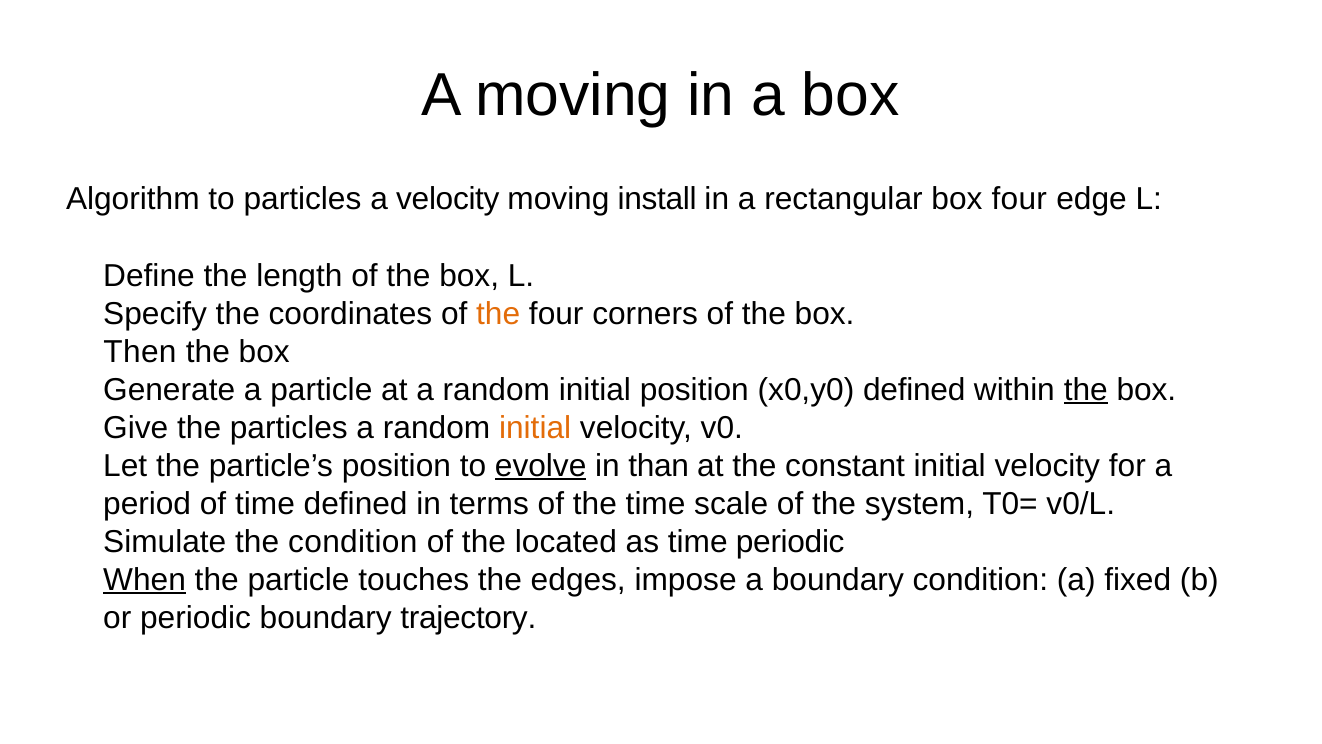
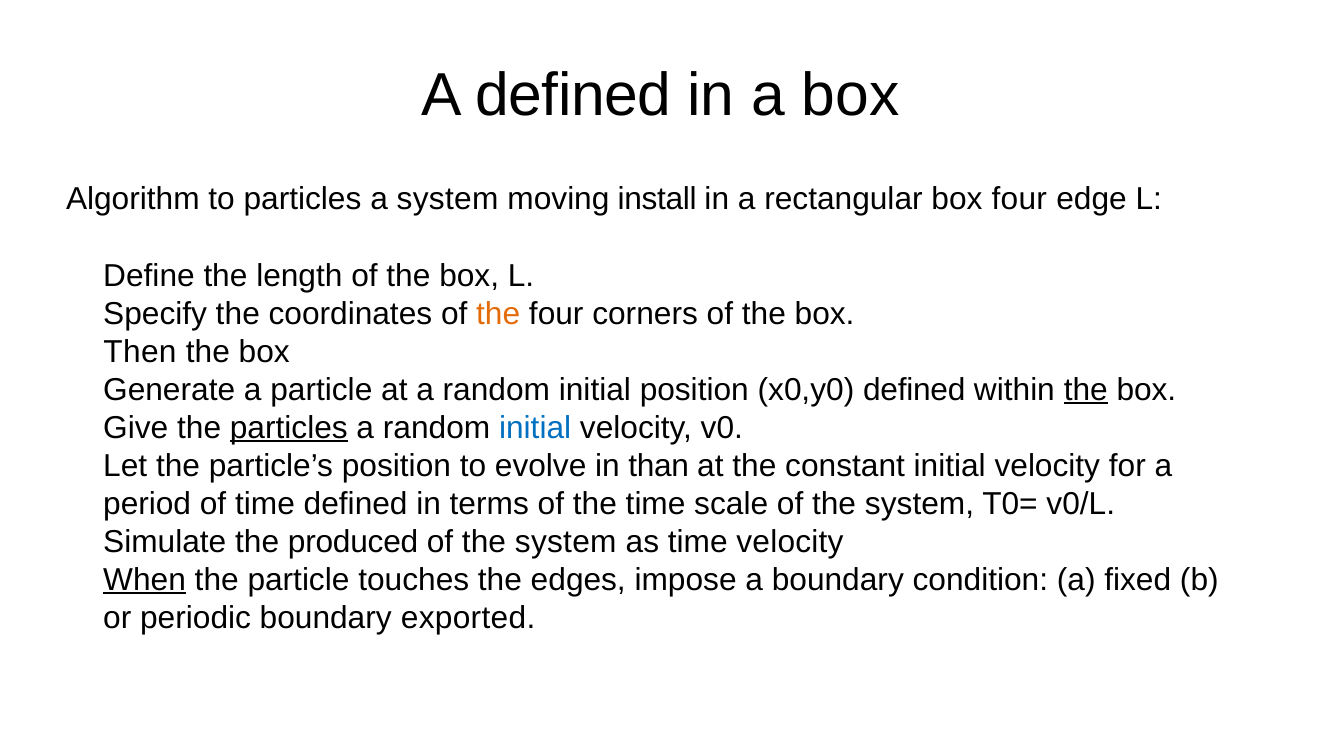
A moving: moving -> defined (573, 96)
a velocity: velocity -> system (448, 199)
particles underline: none -> present (289, 427)
initial colour: orange -> blue (535, 427)
evolve underline: present -> none (541, 465)
the condition: condition -> produced (353, 541)
located: located -> system (566, 541)
time periodic: periodic -> velocity (790, 541)
trajectory: trajectory -> exported (468, 617)
